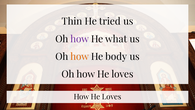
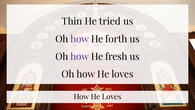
what: what -> forth (116, 39)
how colour: orange -> purple (80, 57)
body: body -> fresh (116, 57)
